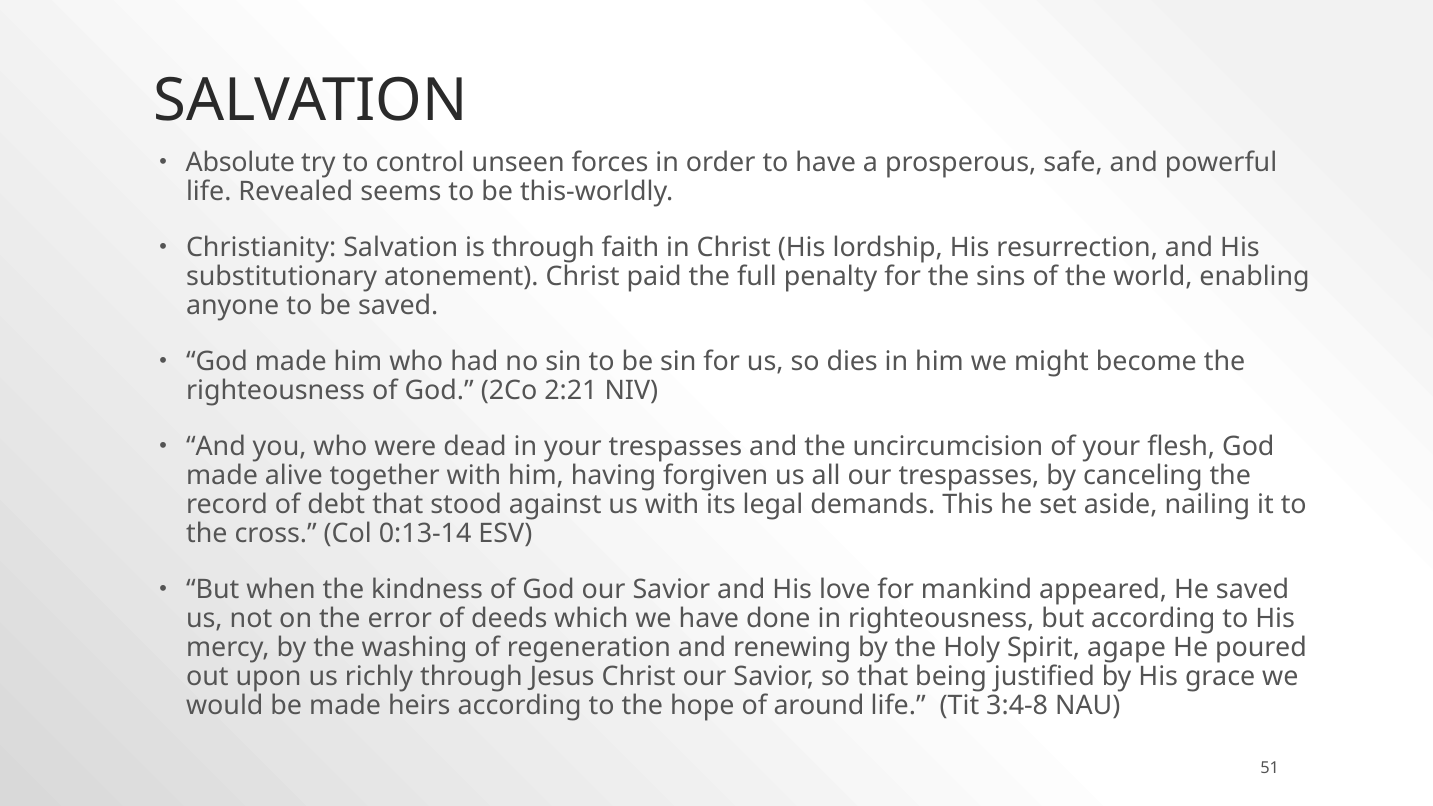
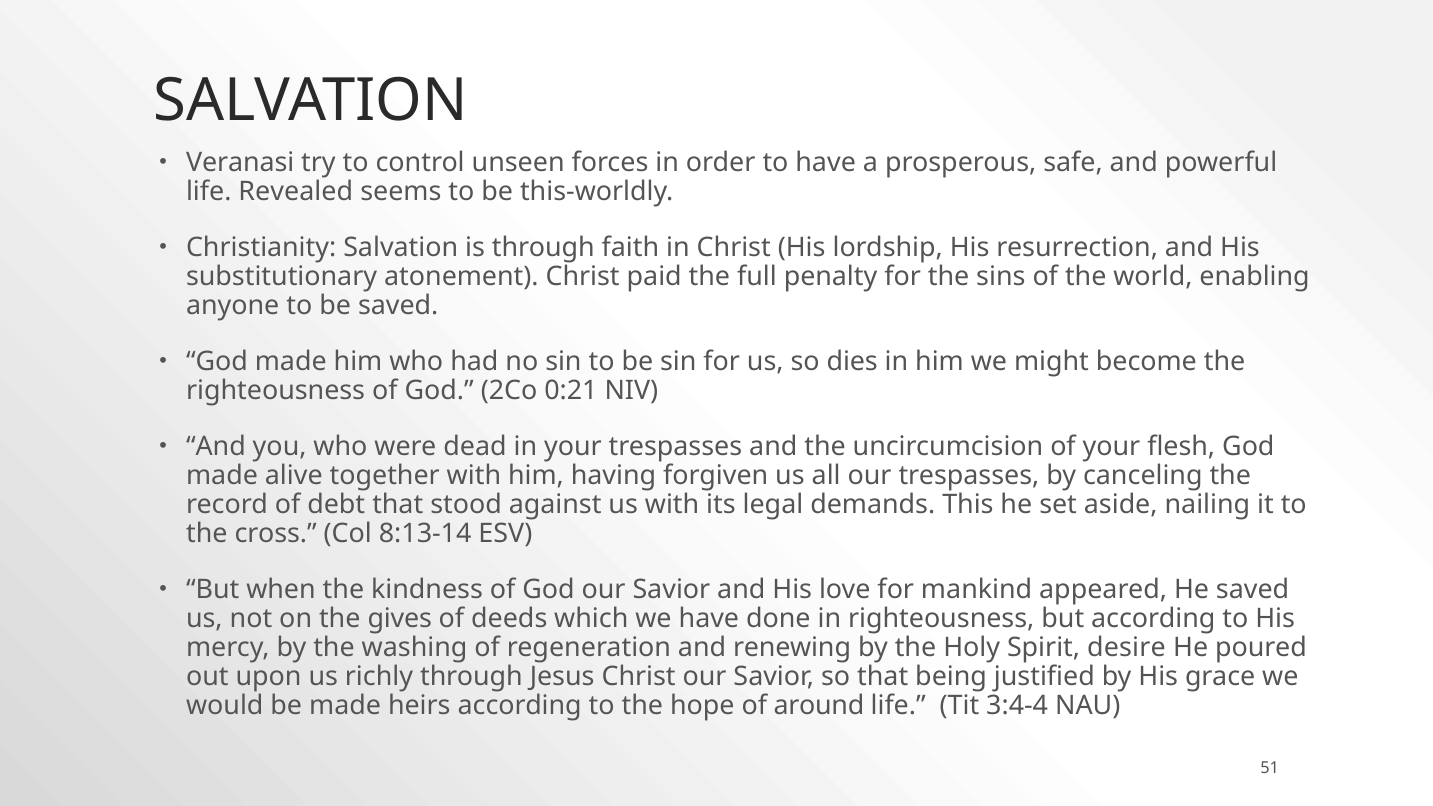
Absolute: Absolute -> Veranasi (240, 163)
2:21: 2:21 -> 0:21 (571, 391)
0:13-14: 0:13-14 -> 8:13-14 (425, 534)
error: error -> gives (400, 619)
agape: agape -> desire (1126, 648)
3:4-8: 3:4-8 -> 3:4-4 (1017, 706)
